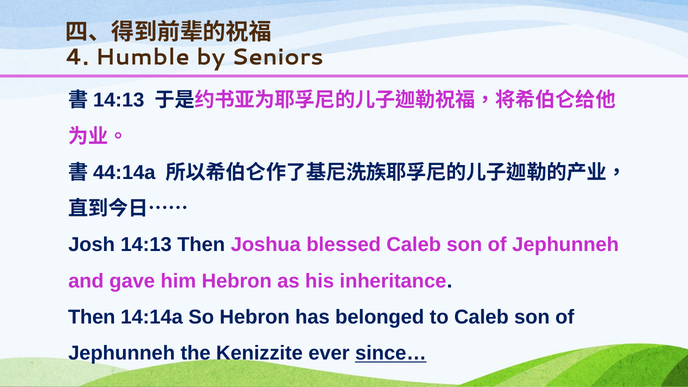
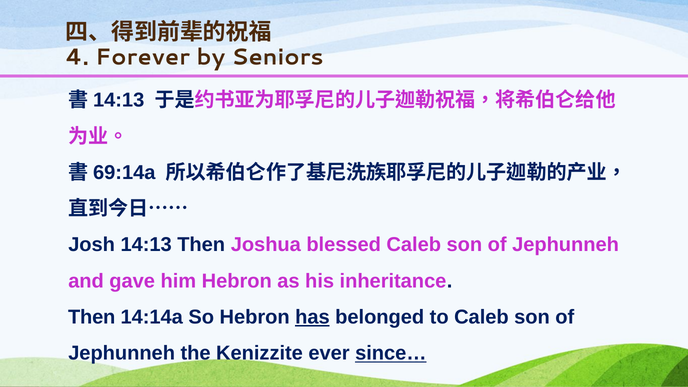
Humble: Humble -> Forever (143, 57)
44:14a: 44:14a -> 69:14a (124, 173)
has underline: none -> present (312, 317)
